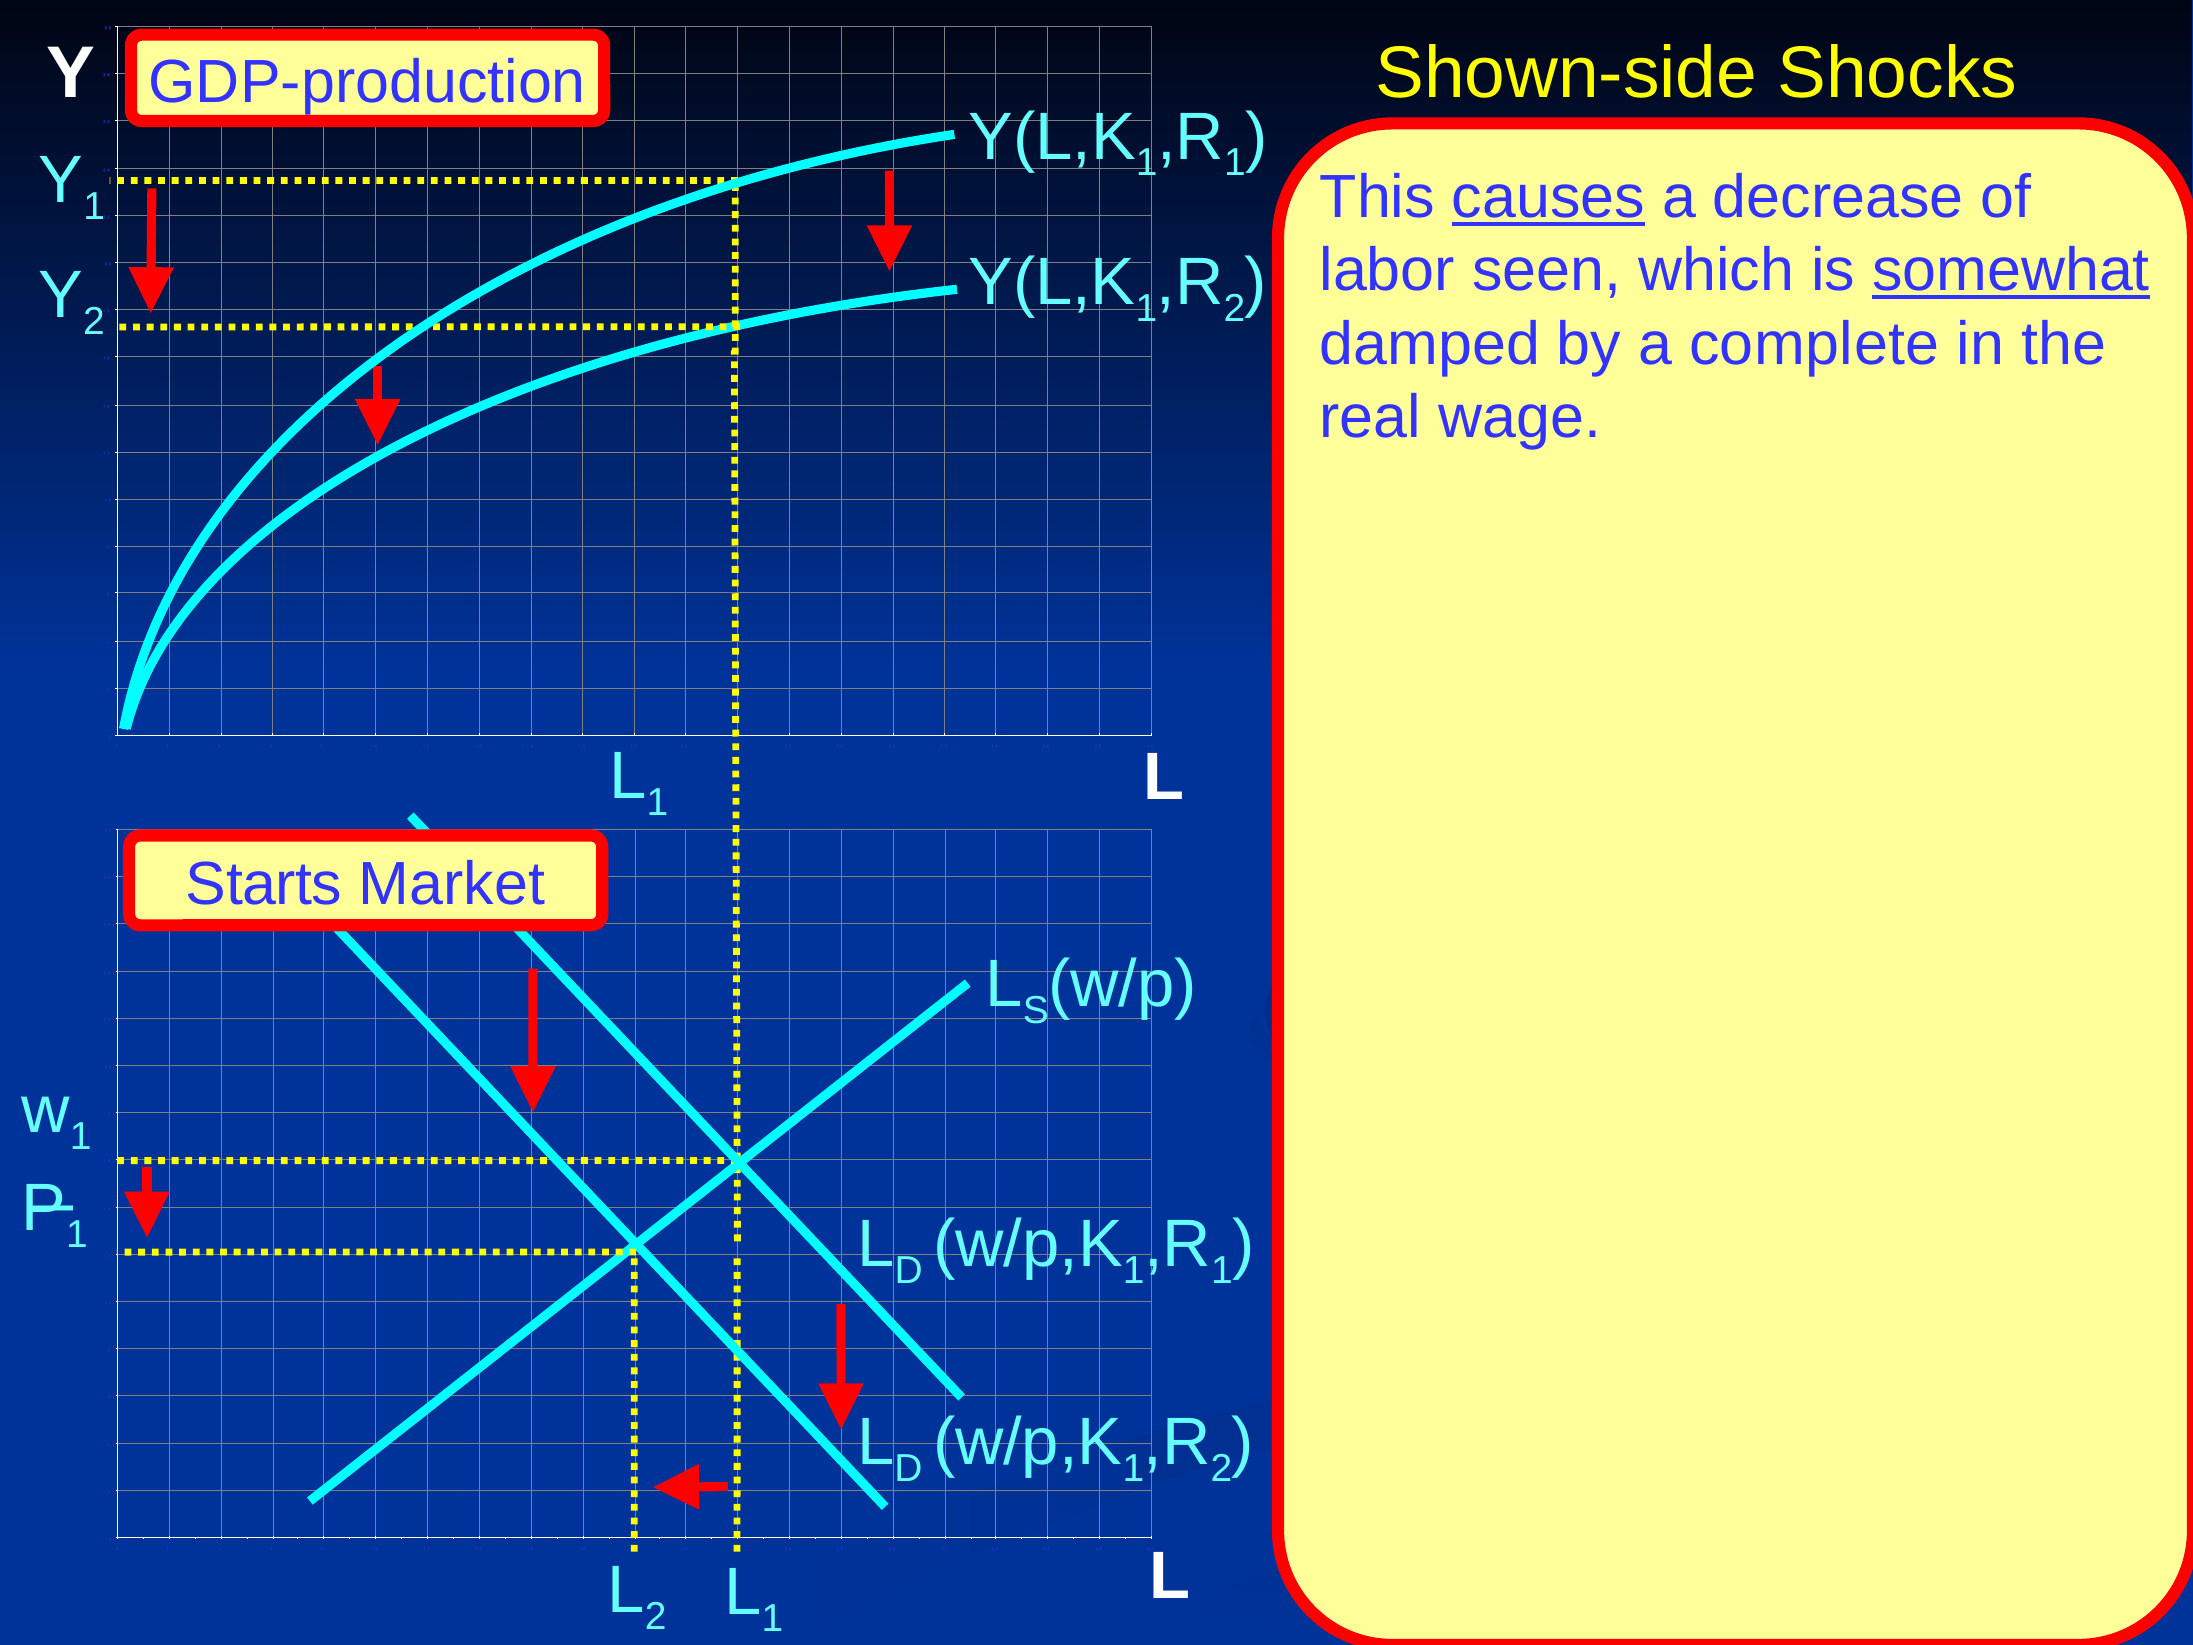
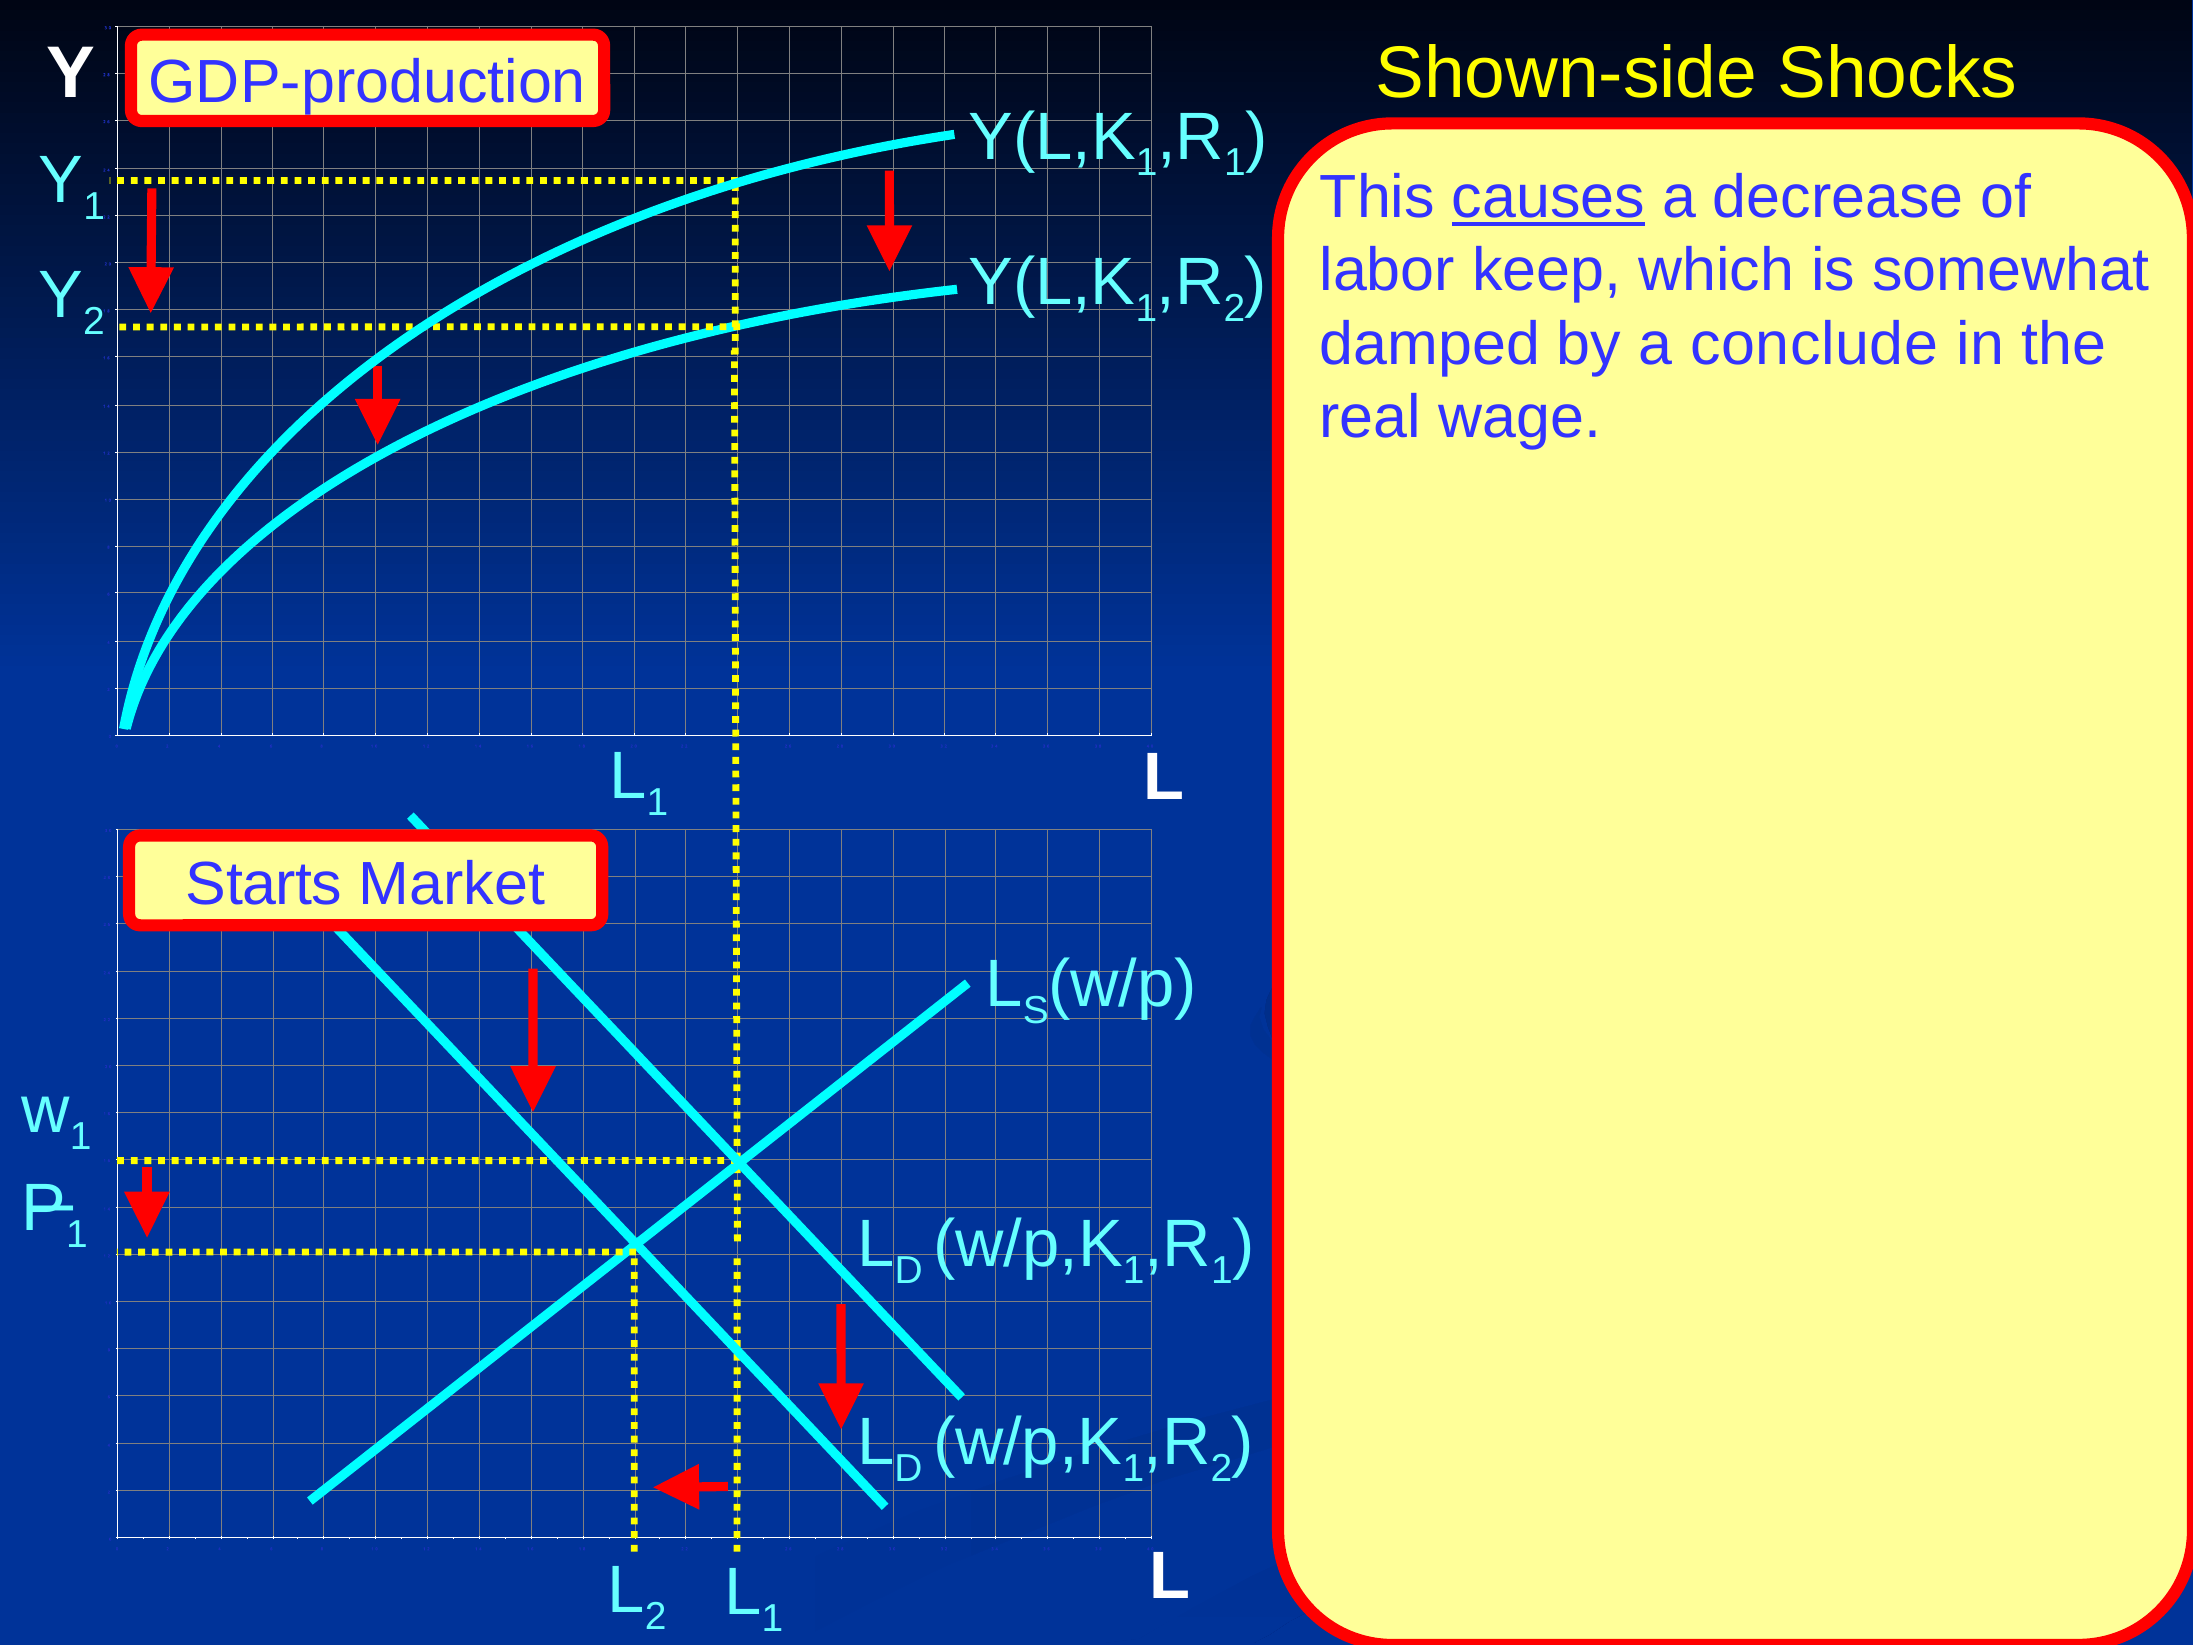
seen: seen -> keep (1547, 271)
somewhat underline: present -> none (2011, 271)
complete: complete -> conclude (1814, 344)
